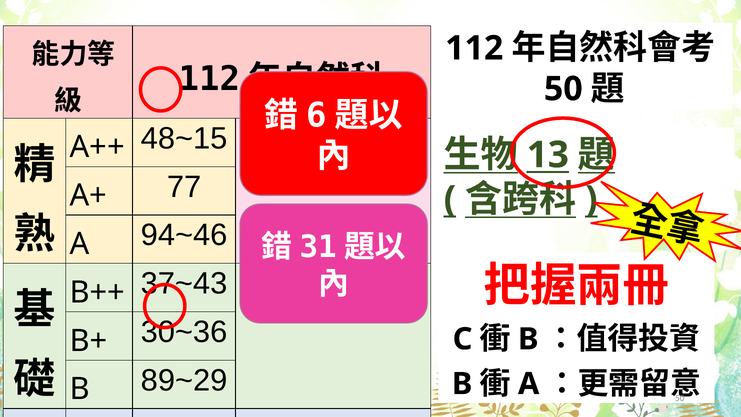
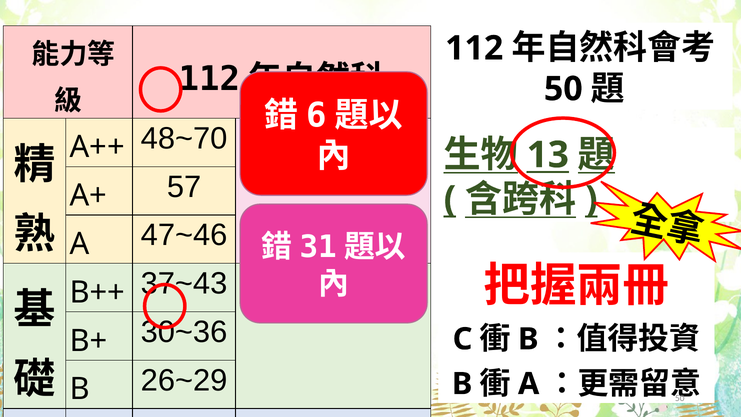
48~15: 48~15 -> 48~70 (184, 138)
77: 77 -> 57 (184, 187)
94~46: 94~46 -> 47~46 (184, 235)
89~29: 89~29 -> 26~29 (184, 380)
